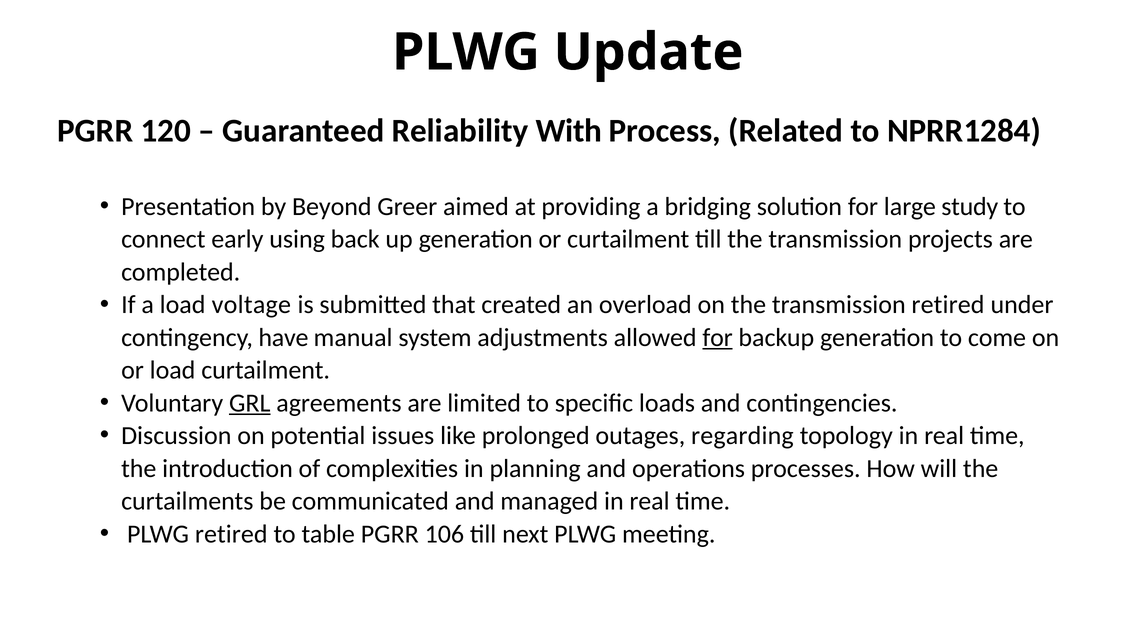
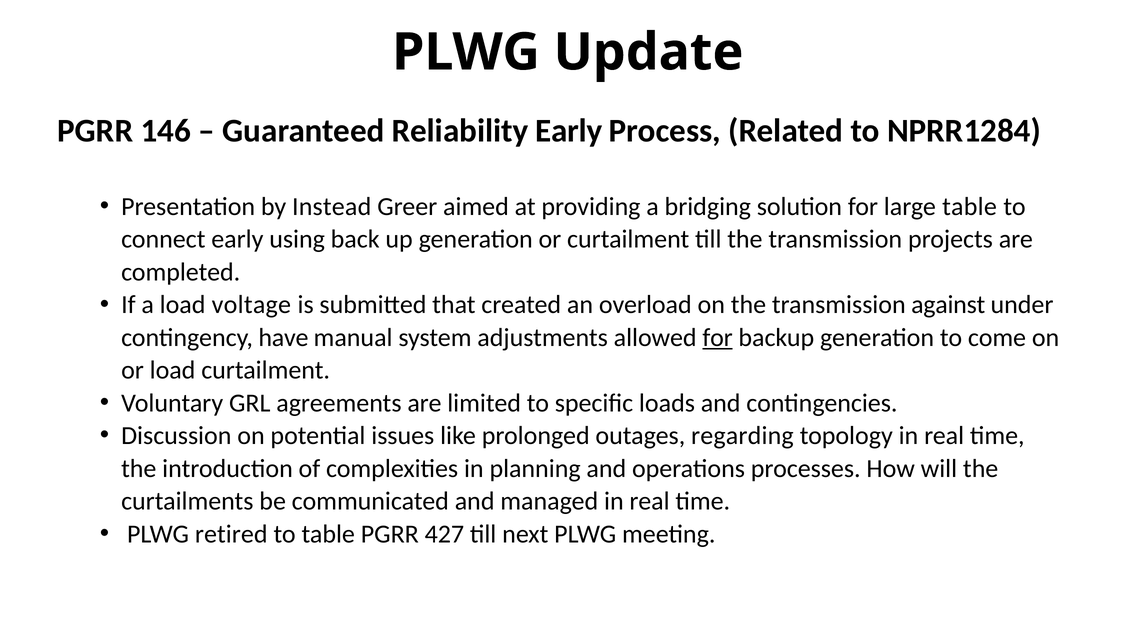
120: 120 -> 146 (166, 131)
Reliability With: With -> Early (569, 131)
Beyond: Beyond -> Instead (332, 207)
large study: study -> table (970, 207)
transmission retired: retired -> against (948, 305)
GRL underline: present -> none (250, 403)
106: 106 -> 427 (444, 534)
